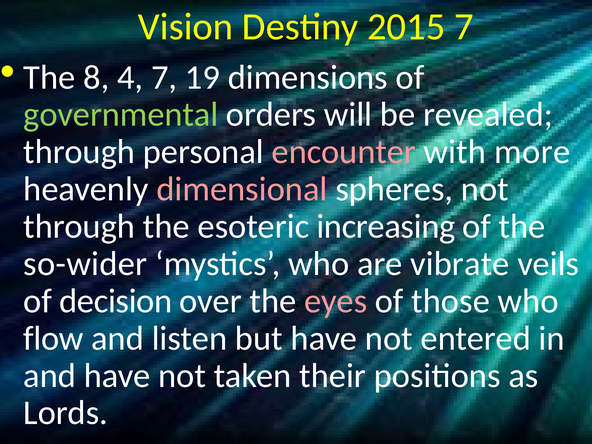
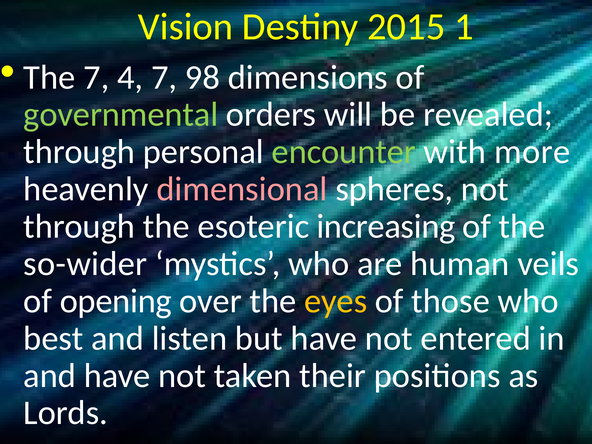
2015 7: 7 -> 1 (464, 27)
The 8: 8 -> 7 (96, 77)
19: 19 -> 98 (202, 77)
encounter colour: pink -> light green (344, 152)
vibrate: vibrate -> human (460, 264)
decision: decision -> opening (116, 301)
eyes colour: pink -> yellow (336, 301)
flow: flow -> best (53, 338)
